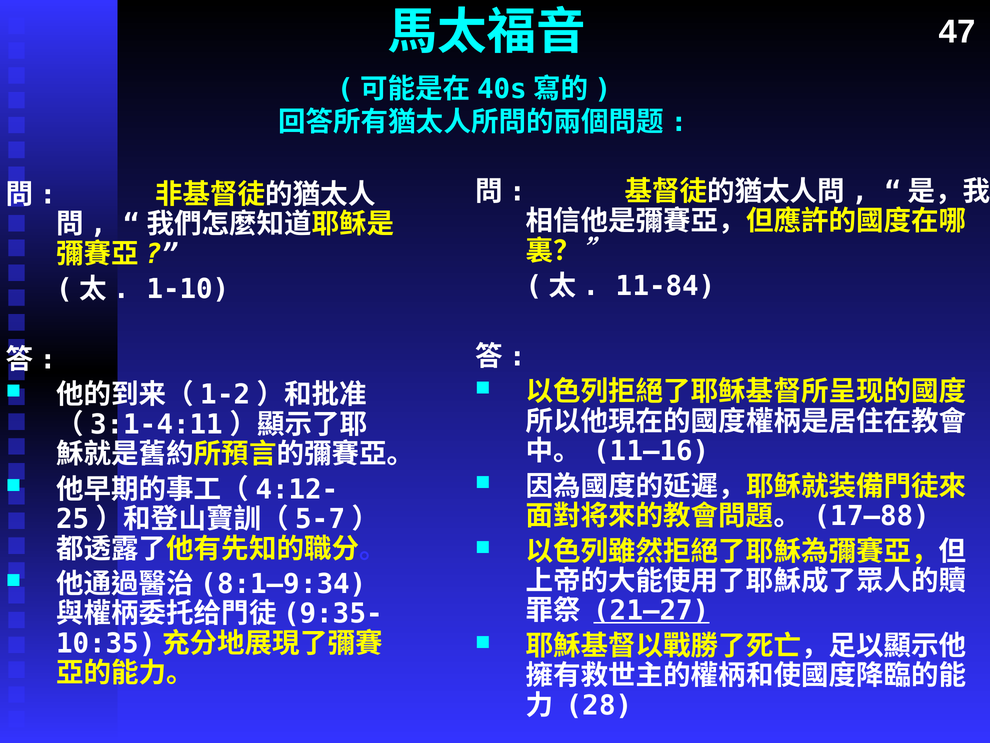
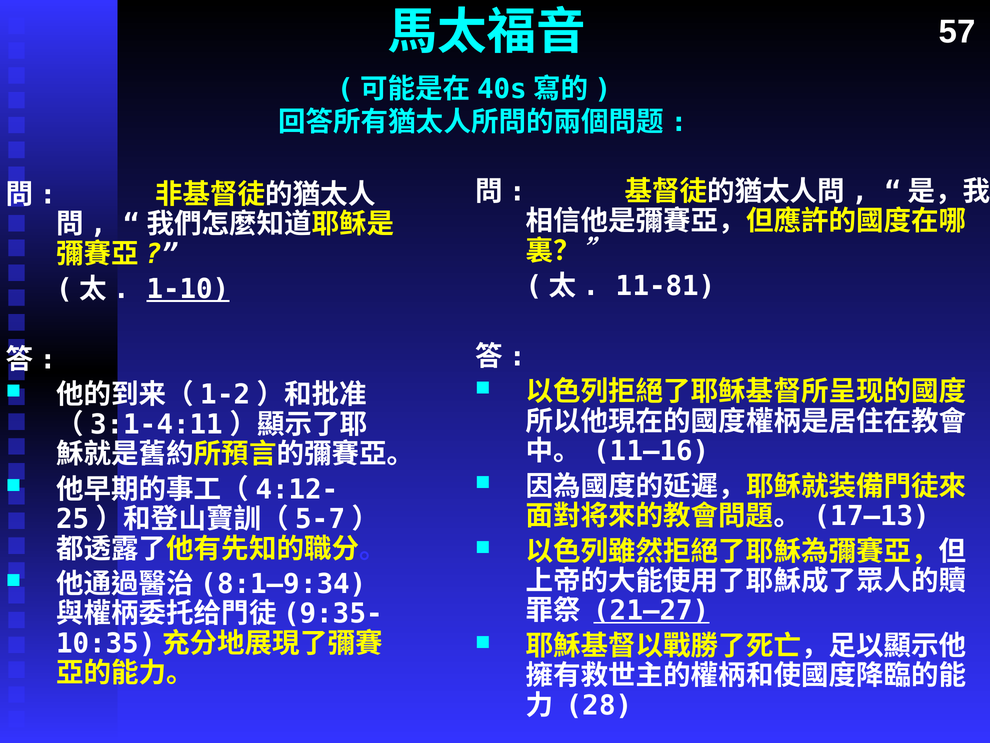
47: 47 -> 57 (957, 32)
11-84: 11-84 -> 11-81 (666, 286)
1-10 underline: none -> present (188, 289)
17–88: 17–88 -> 17–13 (872, 516)
